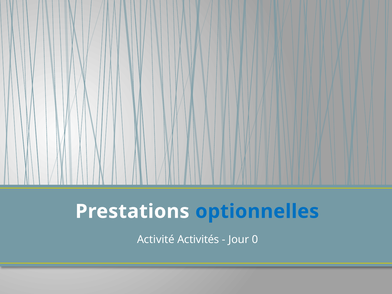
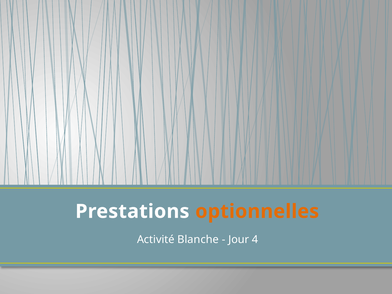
optionnelles colour: blue -> orange (257, 211)
Activités: Activités -> Blanche (198, 240)
0: 0 -> 4 (255, 240)
